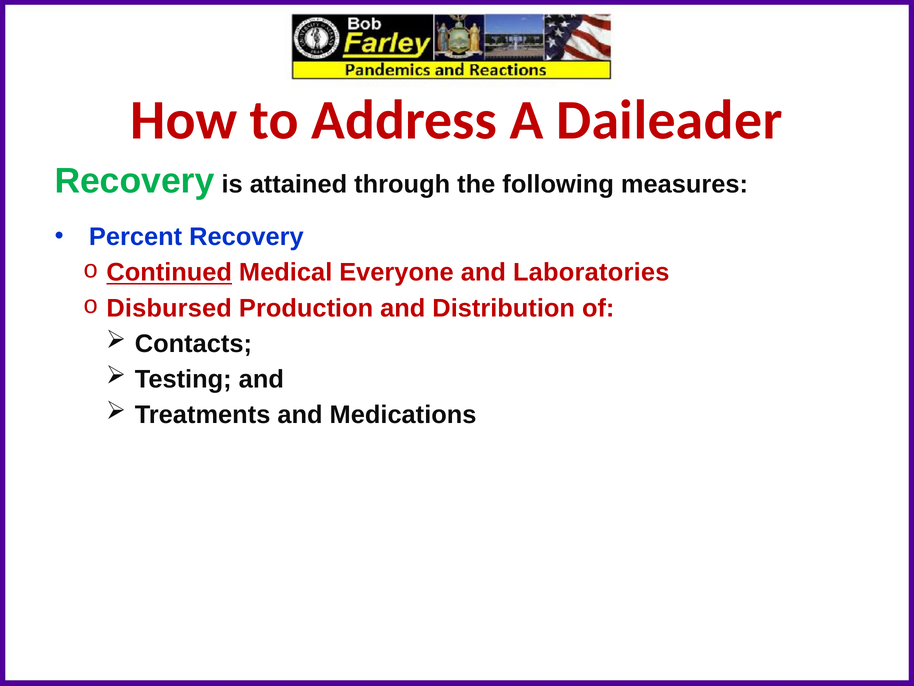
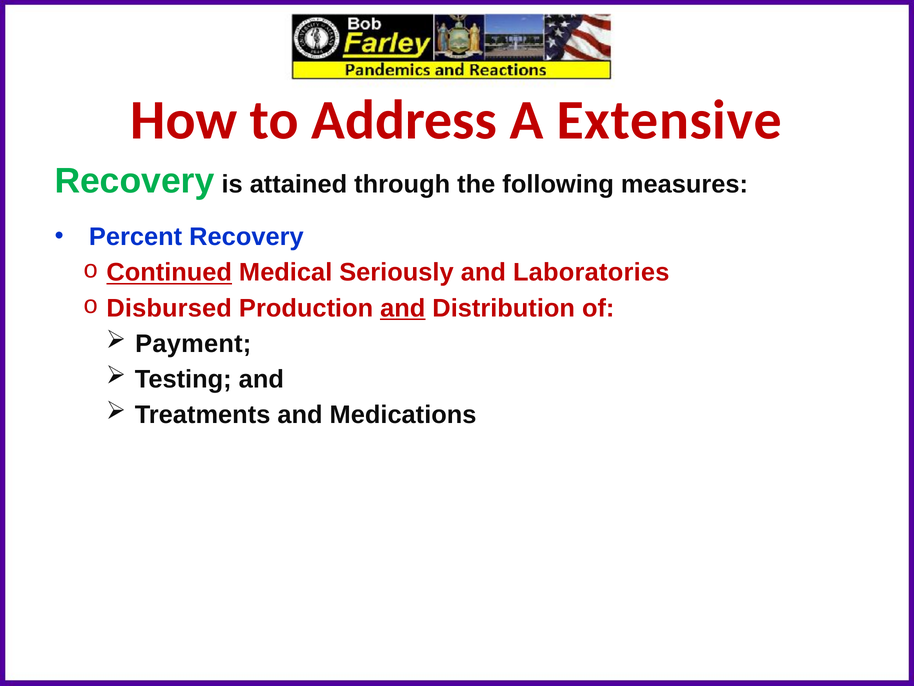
Daileader: Daileader -> Extensive (669, 120)
Everyone: Everyone -> Seriously (396, 272)
and underline: none -> present (403, 308)
Contacts: Contacts -> Payment (193, 344)
